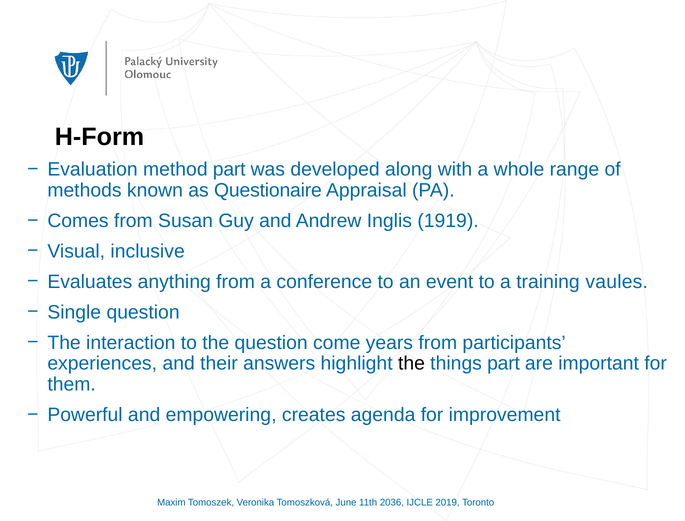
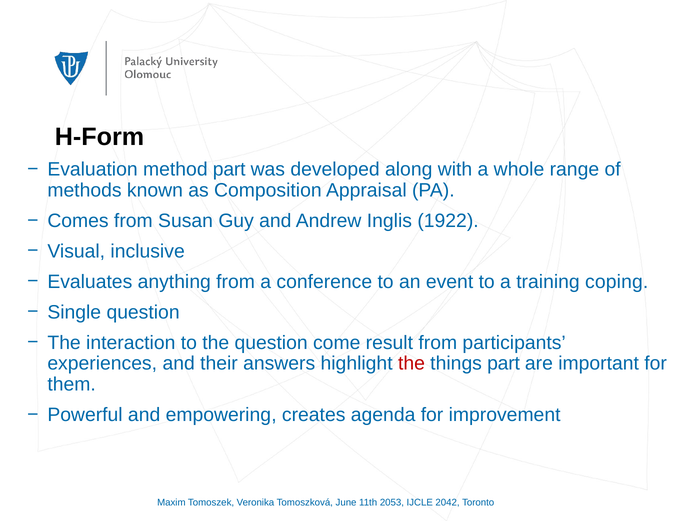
Questionaire: Questionaire -> Composition (268, 190)
1919: 1919 -> 1922 (448, 221)
vaules: vaules -> coping (617, 282)
years: years -> result (389, 342)
the colour: black -> red (411, 363)
2036: 2036 -> 2053 (392, 502)
2019: 2019 -> 2042 (448, 502)
